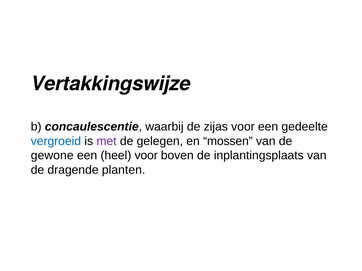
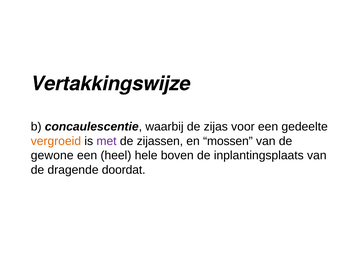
vergroeid colour: blue -> orange (56, 141)
gelegen: gelegen -> zijassen (160, 141)
heel voor: voor -> hele (146, 156)
planten: planten -> doordat (124, 170)
